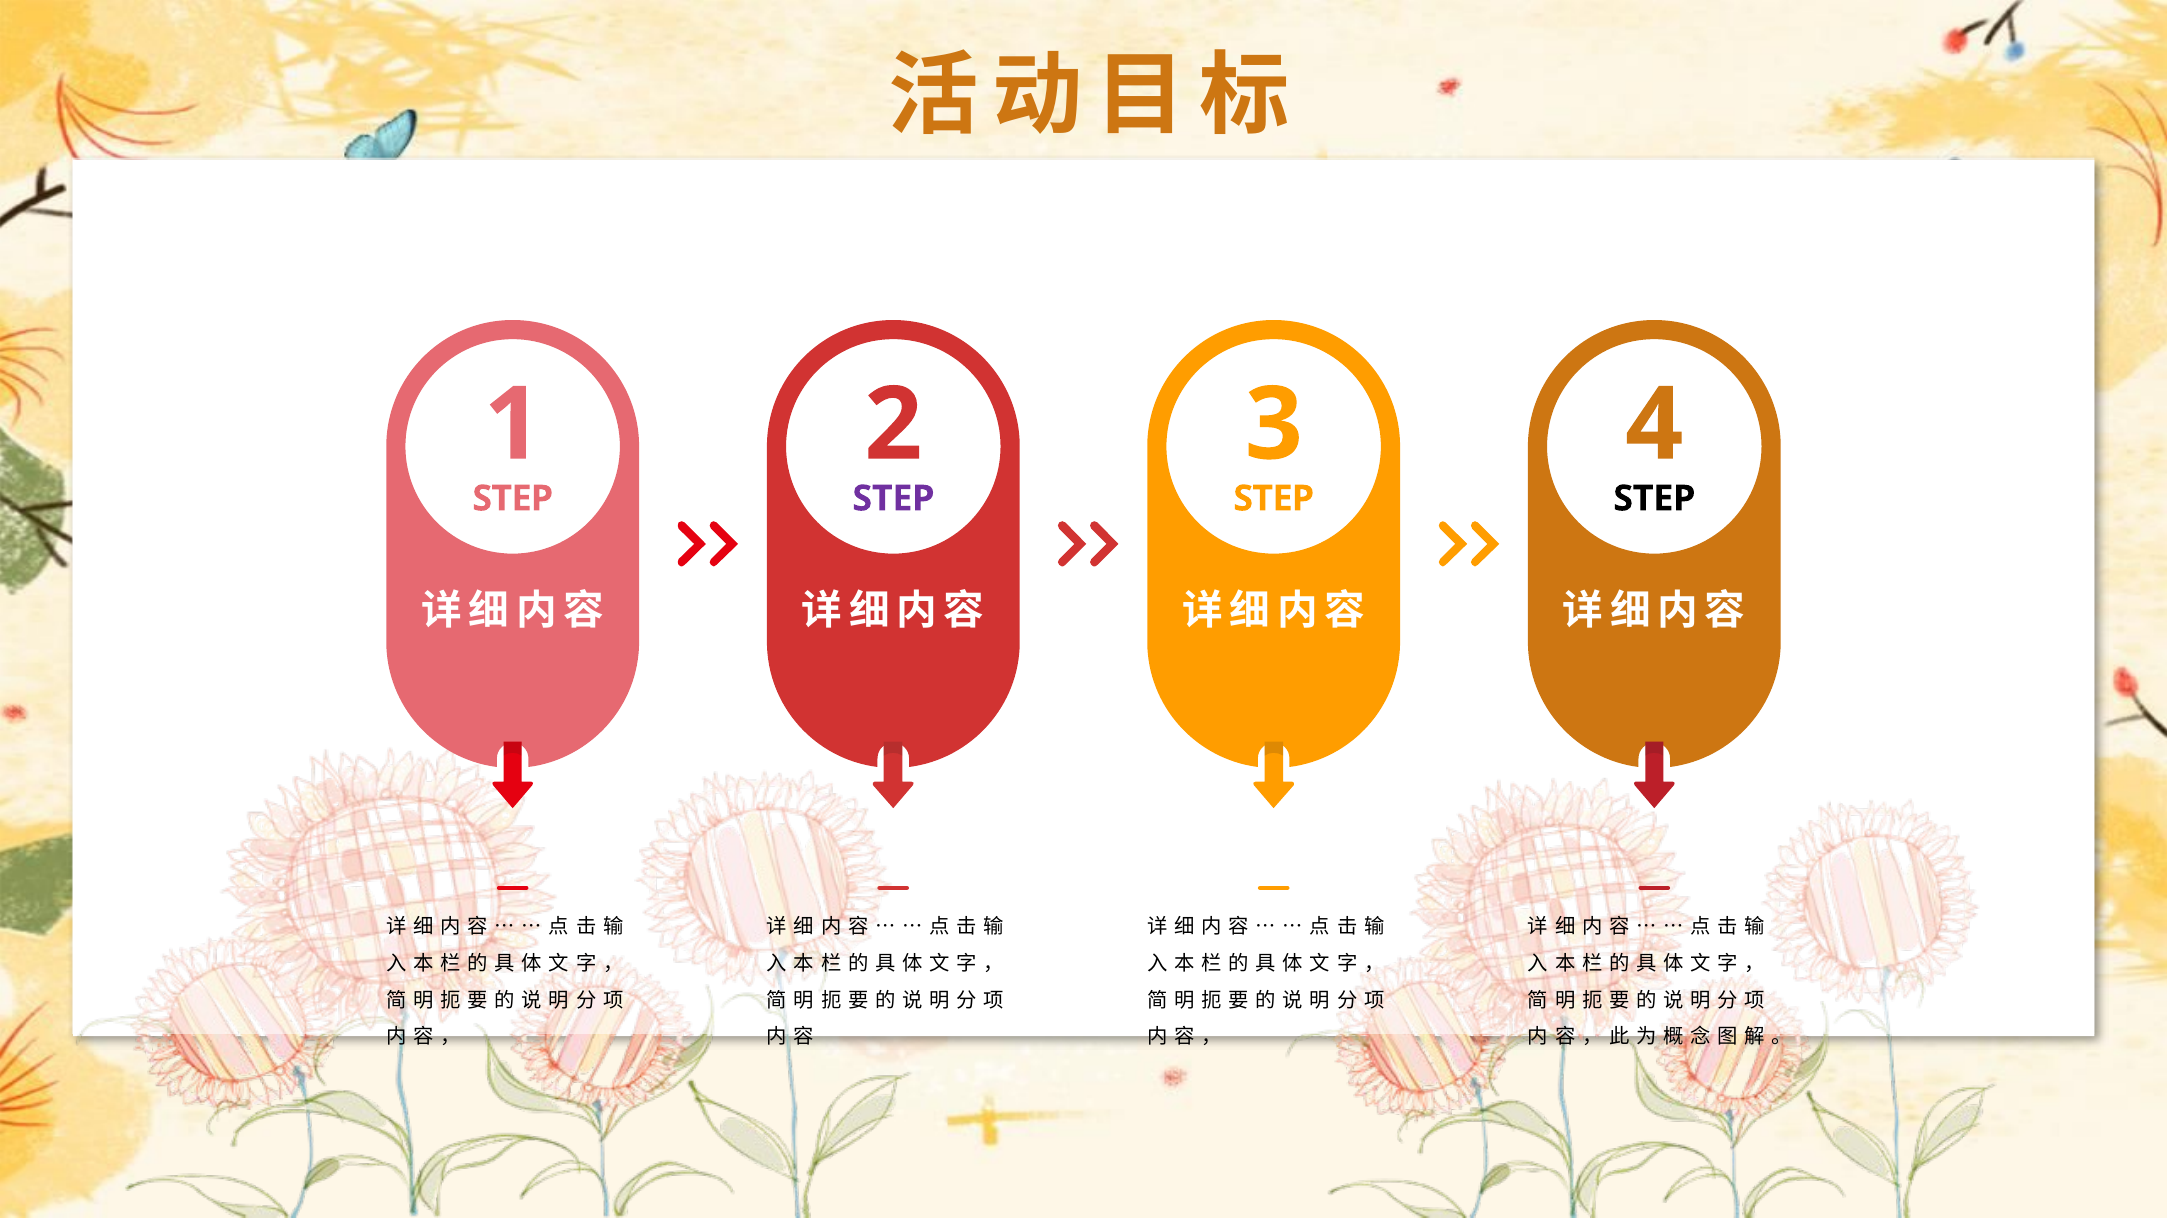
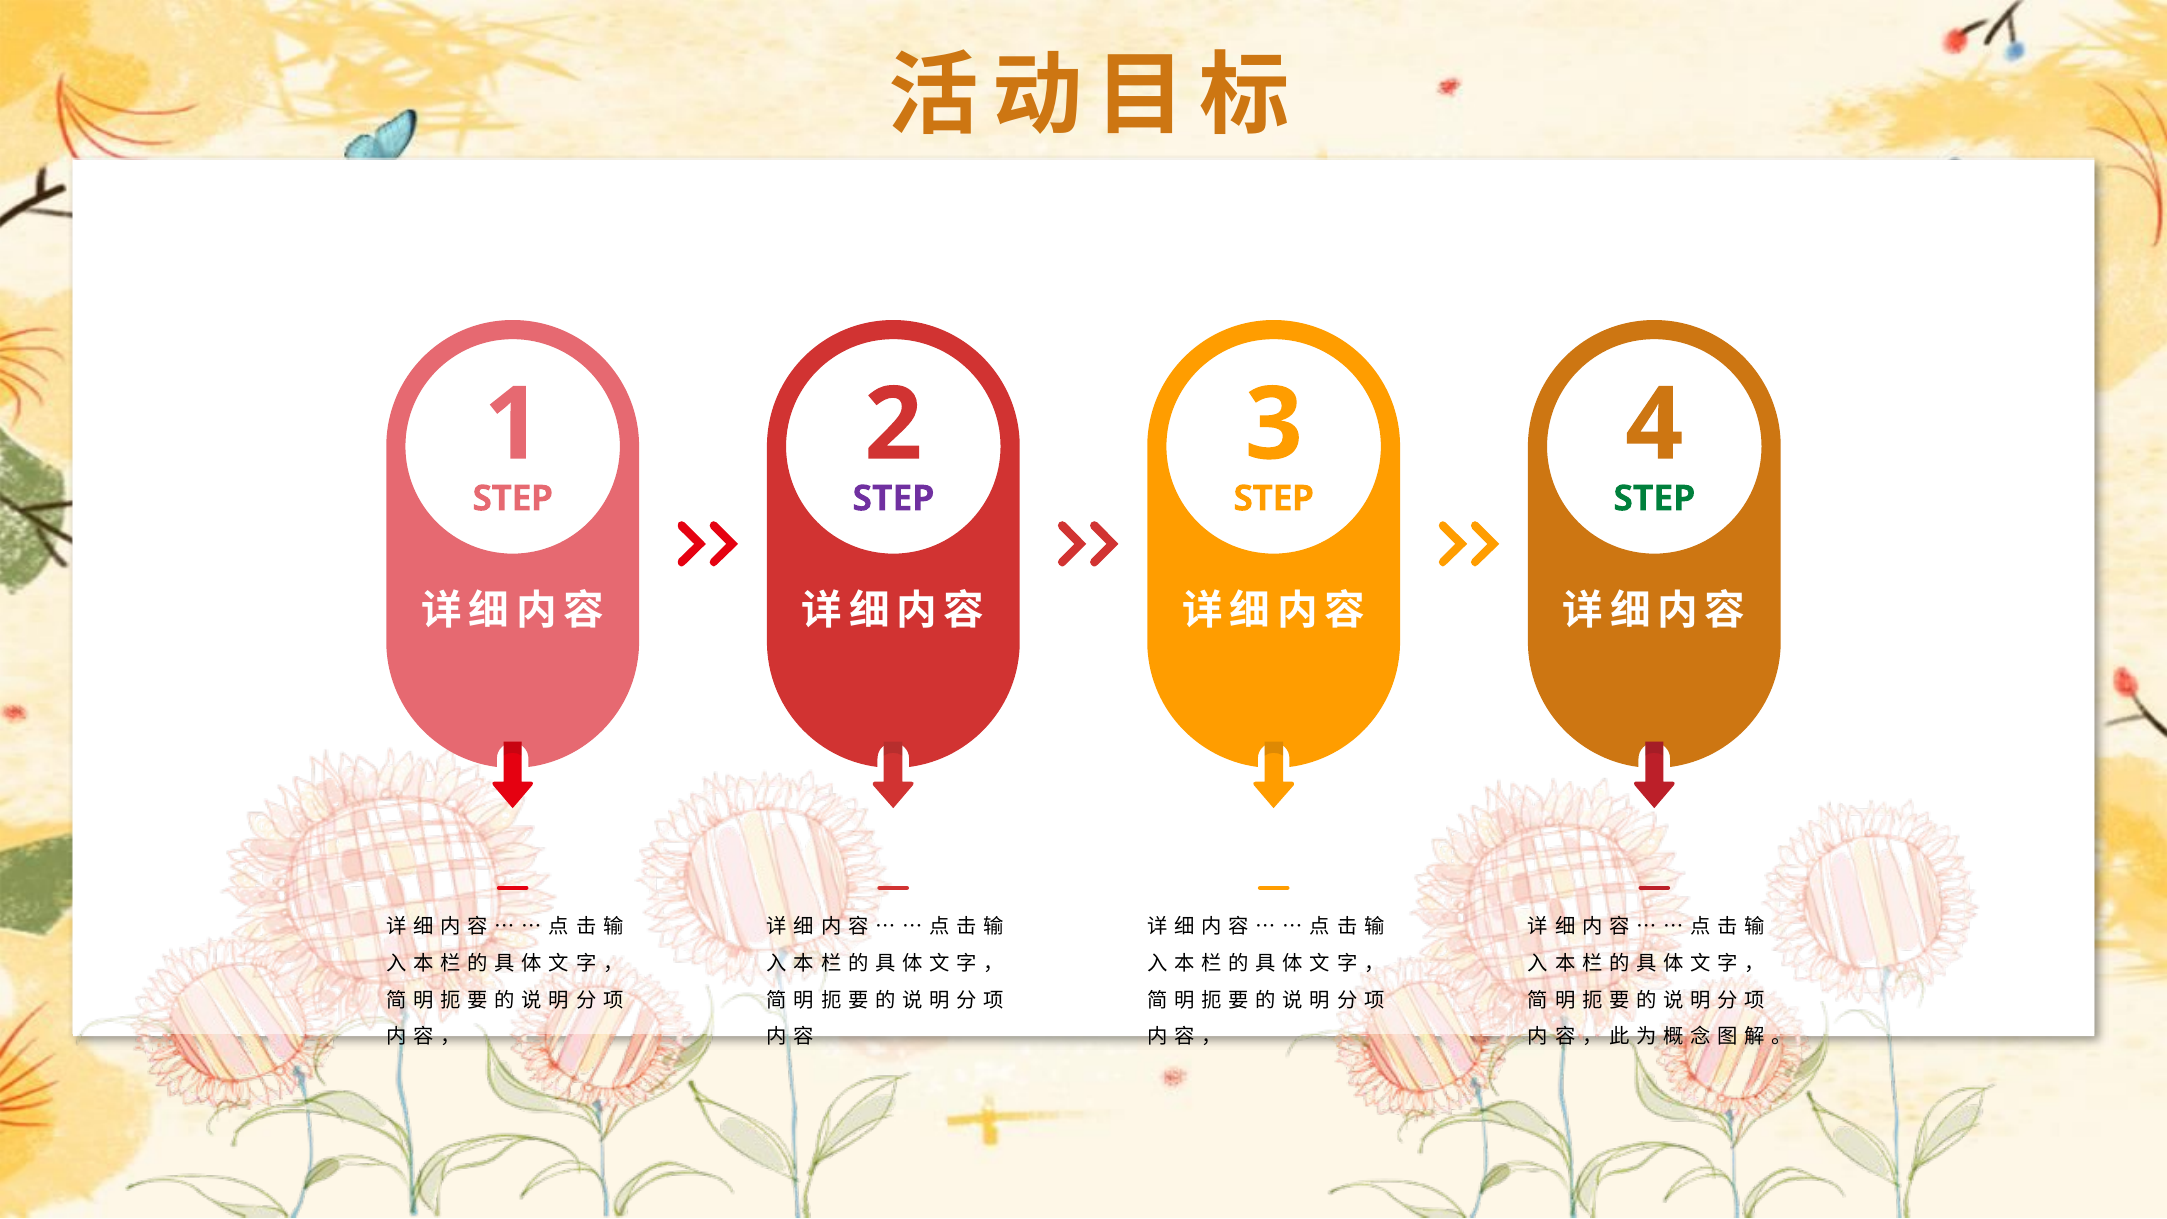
STEP colour: black -> green (1654, 499)
